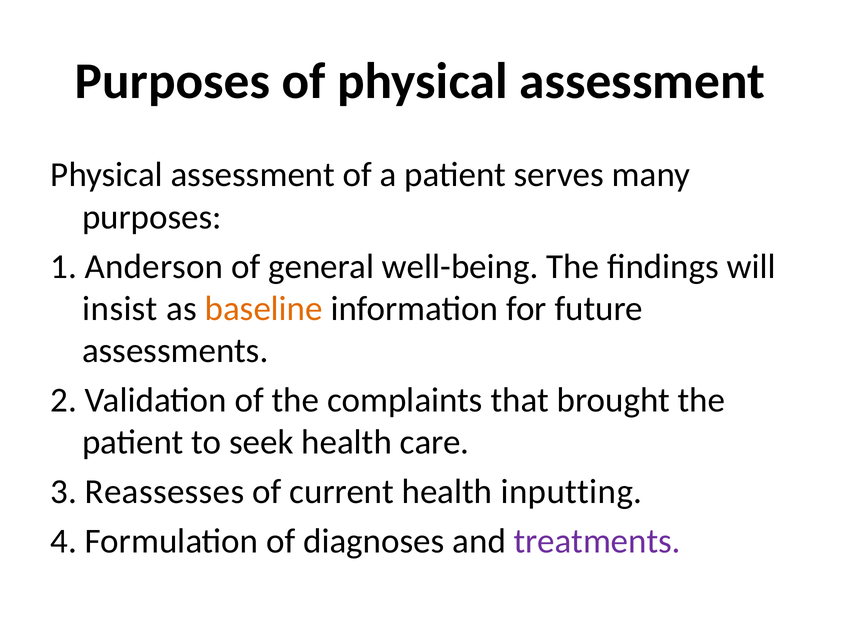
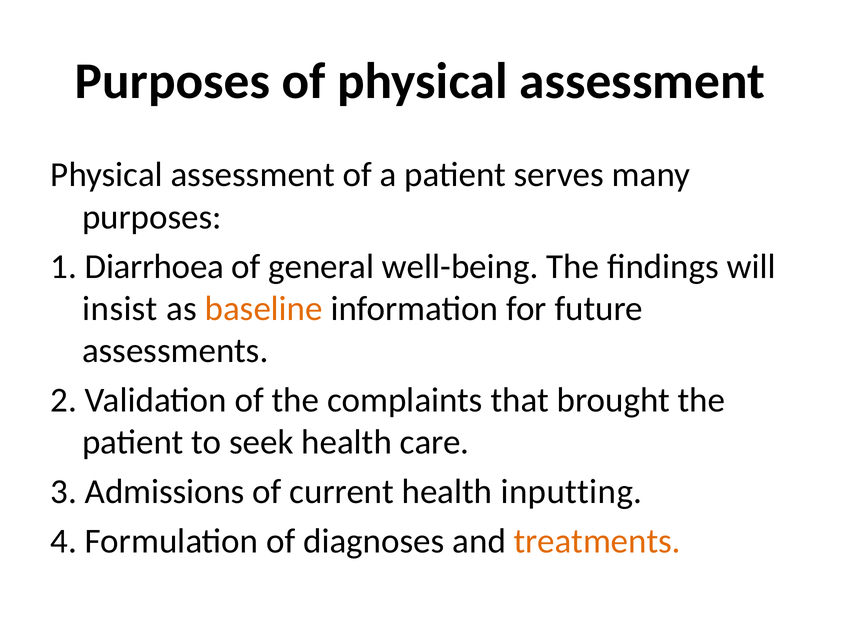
Anderson: Anderson -> Diarrhoea (154, 266)
Reassesses: Reassesses -> Admissions (165, 492)
treatments colour: purple -> orange (597, 541)
